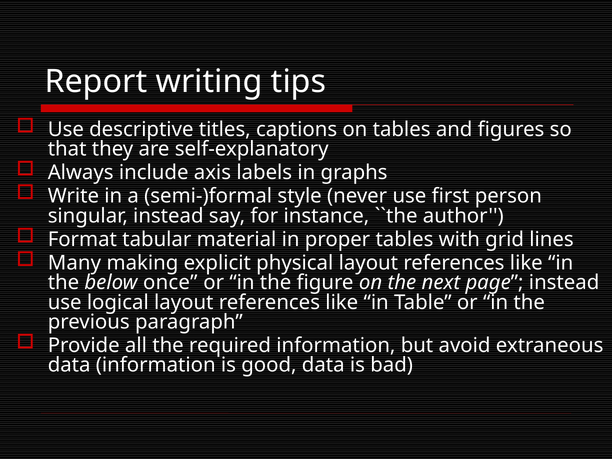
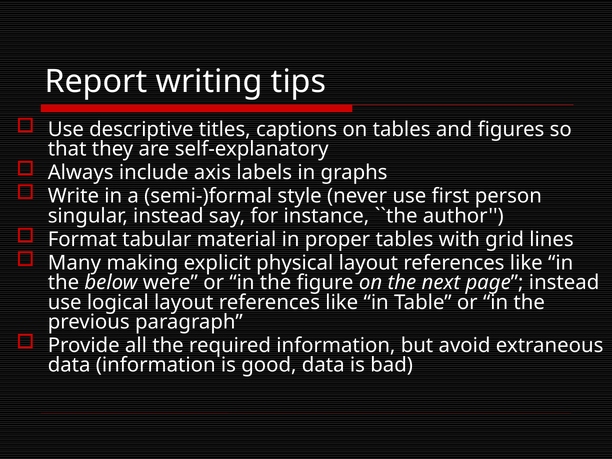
once: once -> were (170, 283)
